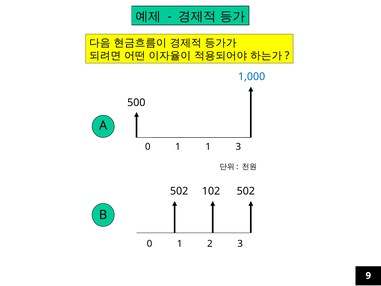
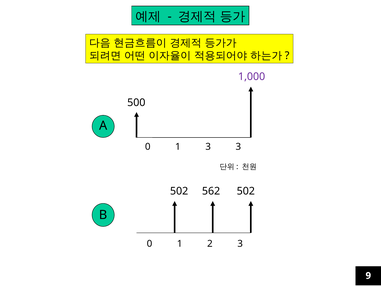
1,000 colour: blue -> purple (252, 77)
1 1: 1 -> 3 (208, 147)
102: 102 -> 562 (211, 191)
